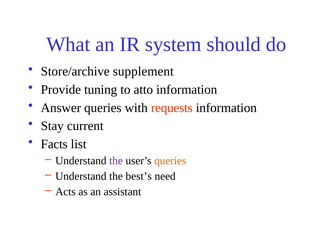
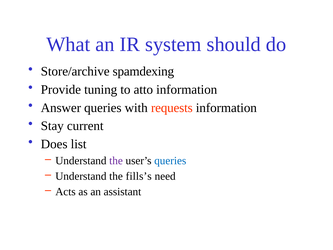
supplement: supplement -> spamdexing (143, 71)
Facts: Facts -> Does (54, 144)
queries colour: orange -> blue (170, 161)
best’s: best’s -> fills’s (139, 176)
